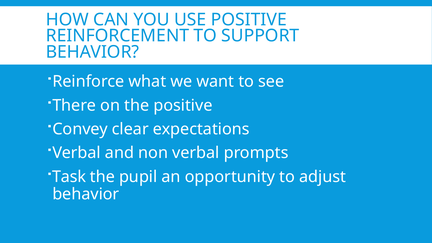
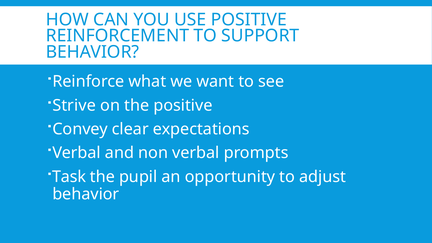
There: There -> Strive (74, 105)
